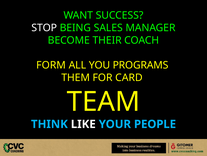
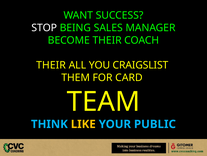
FORM: FORM -> THEIR (51, 65)
PROGRAMS: PROGRAMS -> CRAIGSLIST (141, 65)
LIKE colour: white -> yellow (83, 124)
PEOPLE: PEOPLE -> PUBLIC (155, 124)
